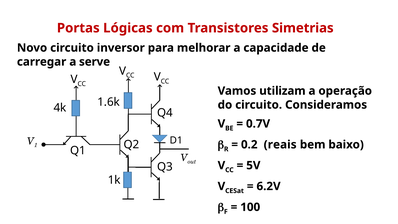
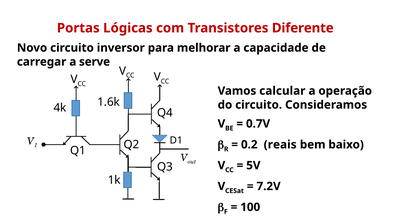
Simetrias: Simetrias -> Diferente (303, 28)
utilizam: utilizam -> calcular (282, 91)
6.2V: 6.2V -> 7.2V (269, 186)
